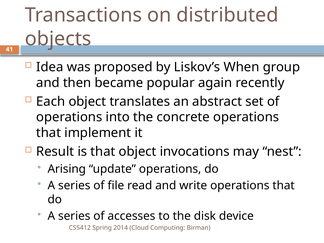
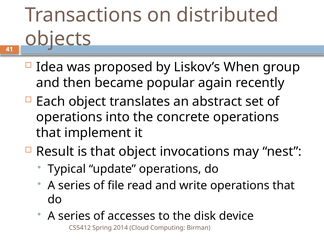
Arising: Arising -> Typical (67, 169)
